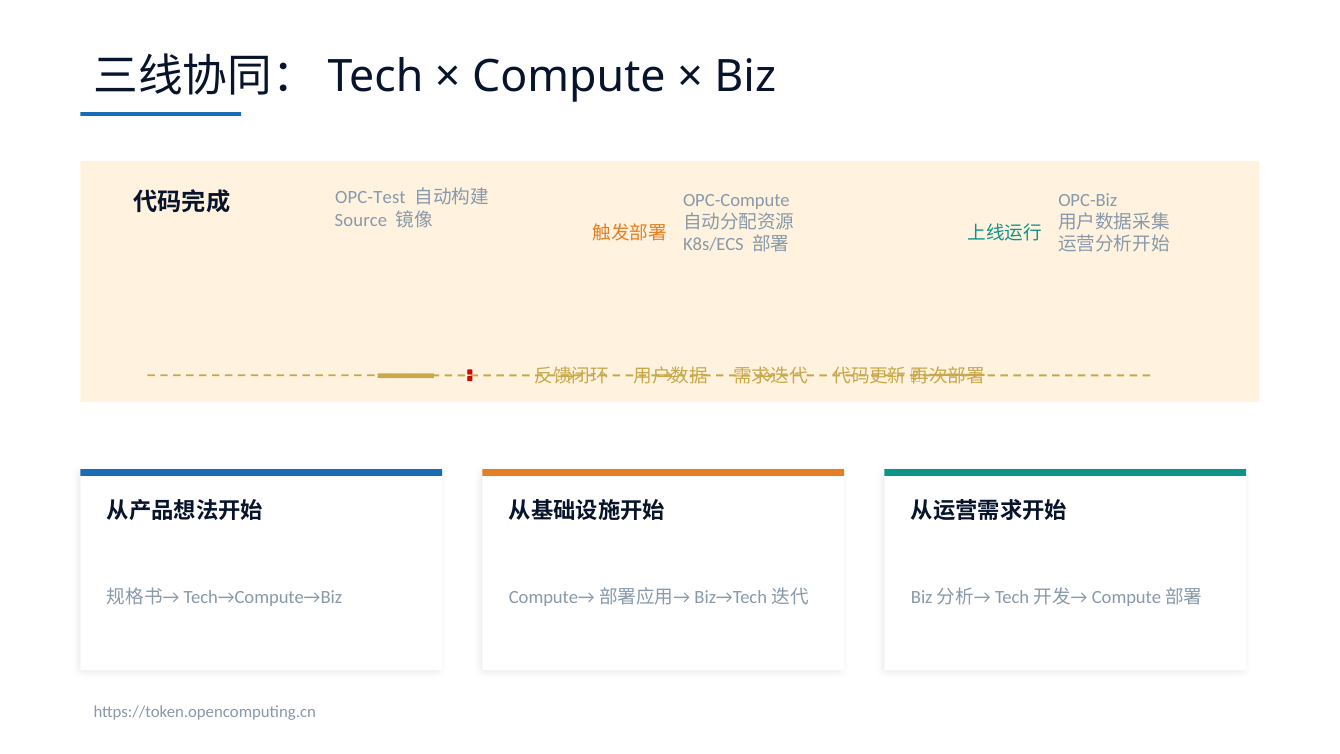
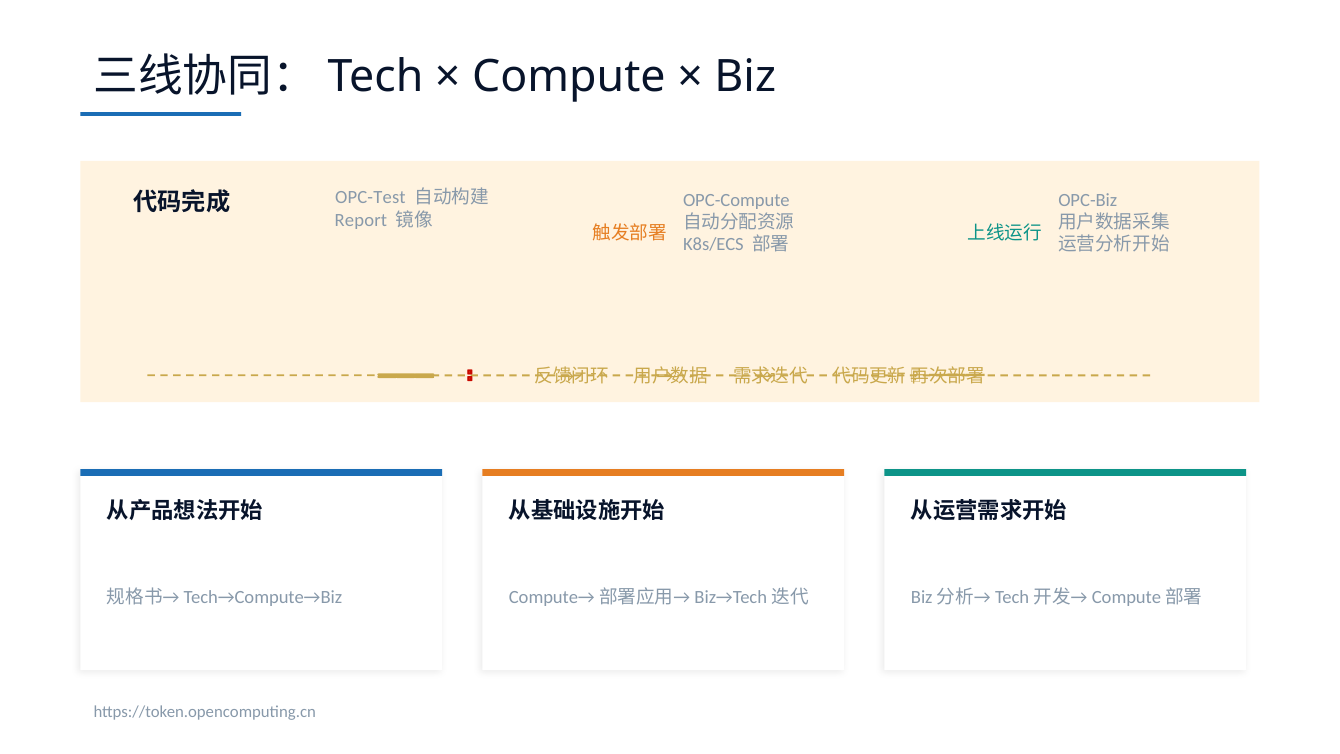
Source: Source -> Report (361, 220)
